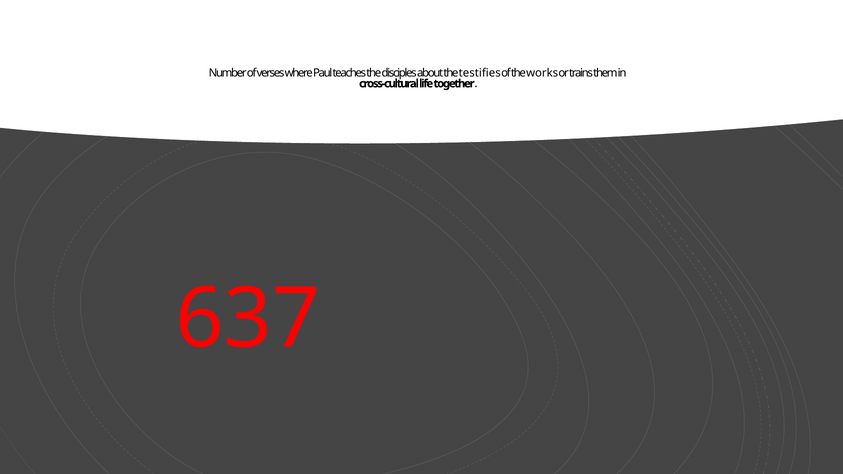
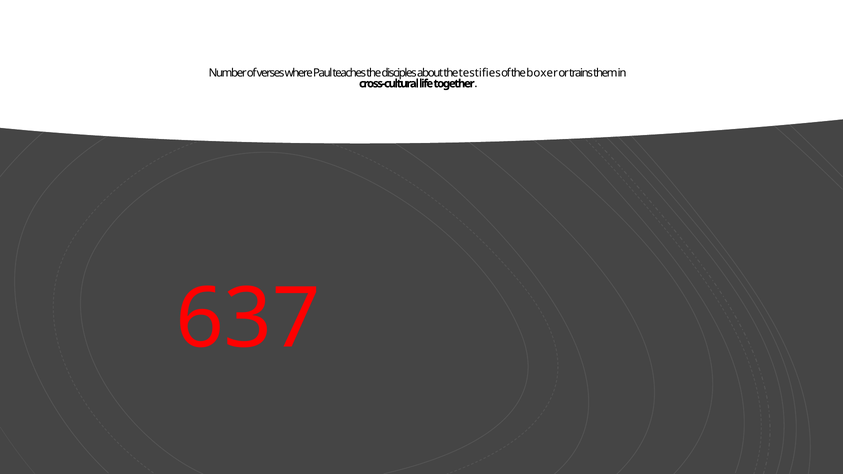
works: works -> boxer (542, 73)
